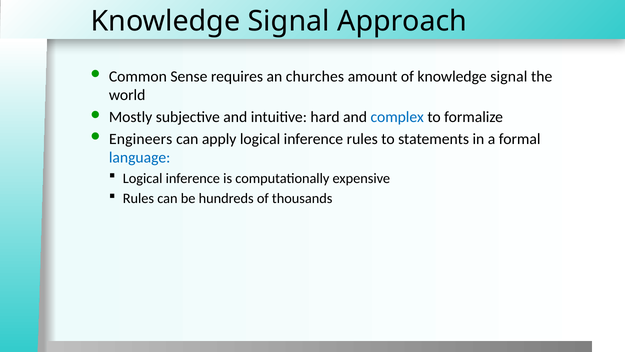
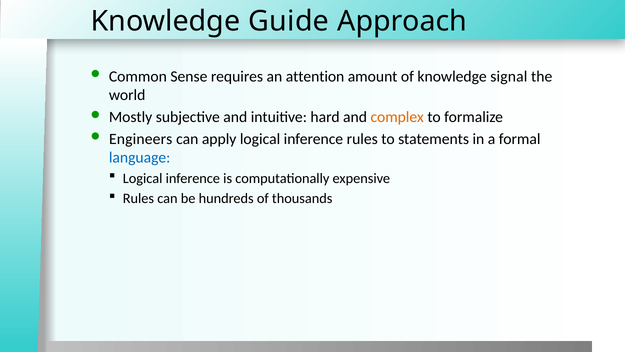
Signal: Signal -> Guide (289, 21)
churches: churches -> attention (315, 76)
complex colour: blue -> orange (397, 117)
